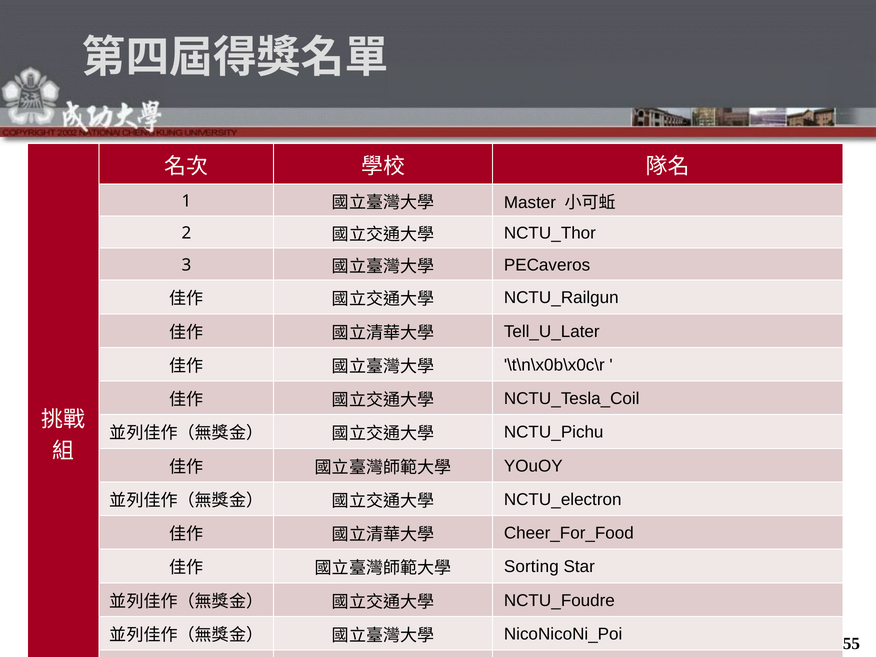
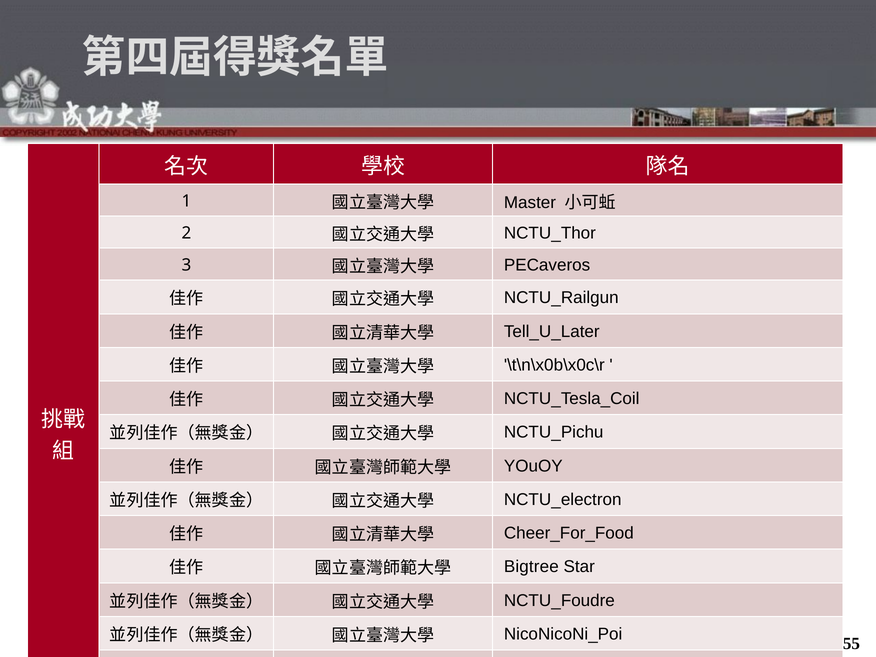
Sorting: Sorting -> Bigtree (531, 567)
